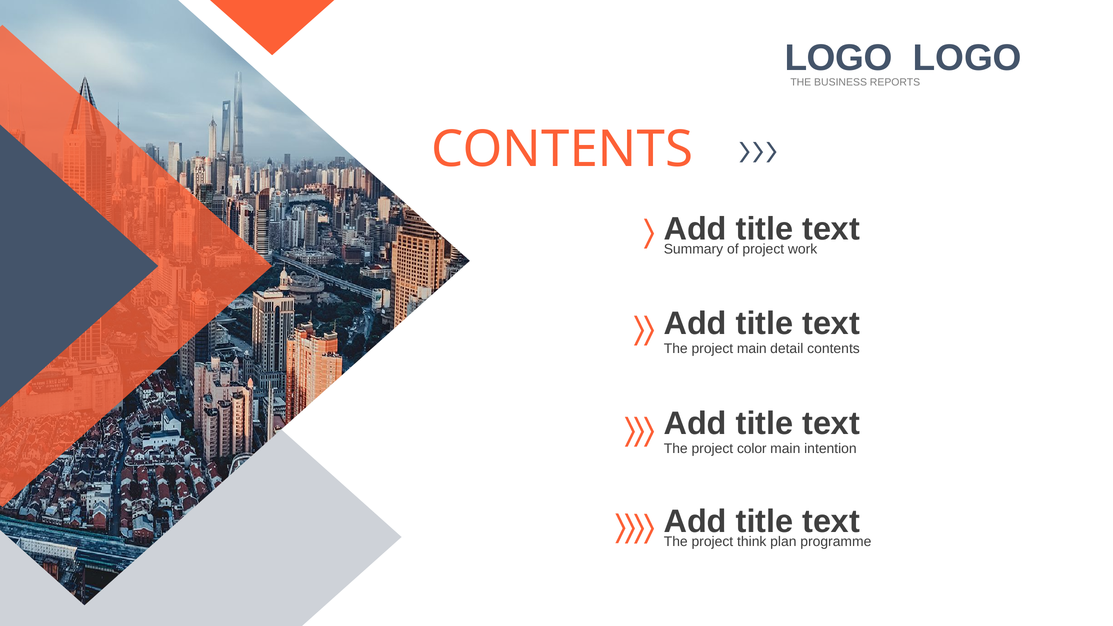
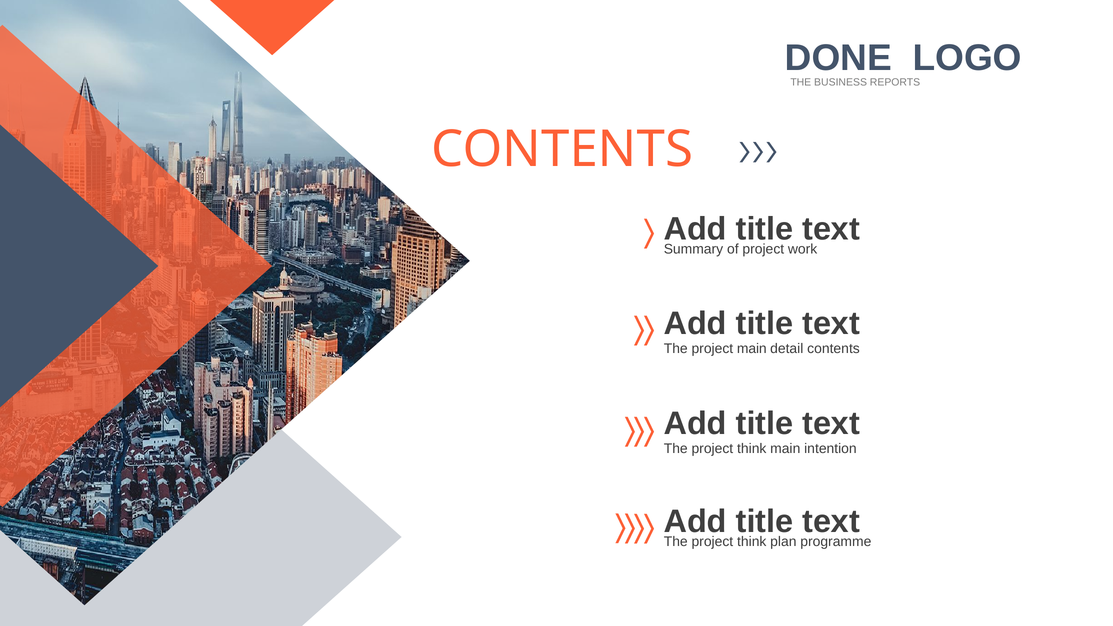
LOGO: LOGO -> DONE (838, 58)
color: color -> think (752, 449)
